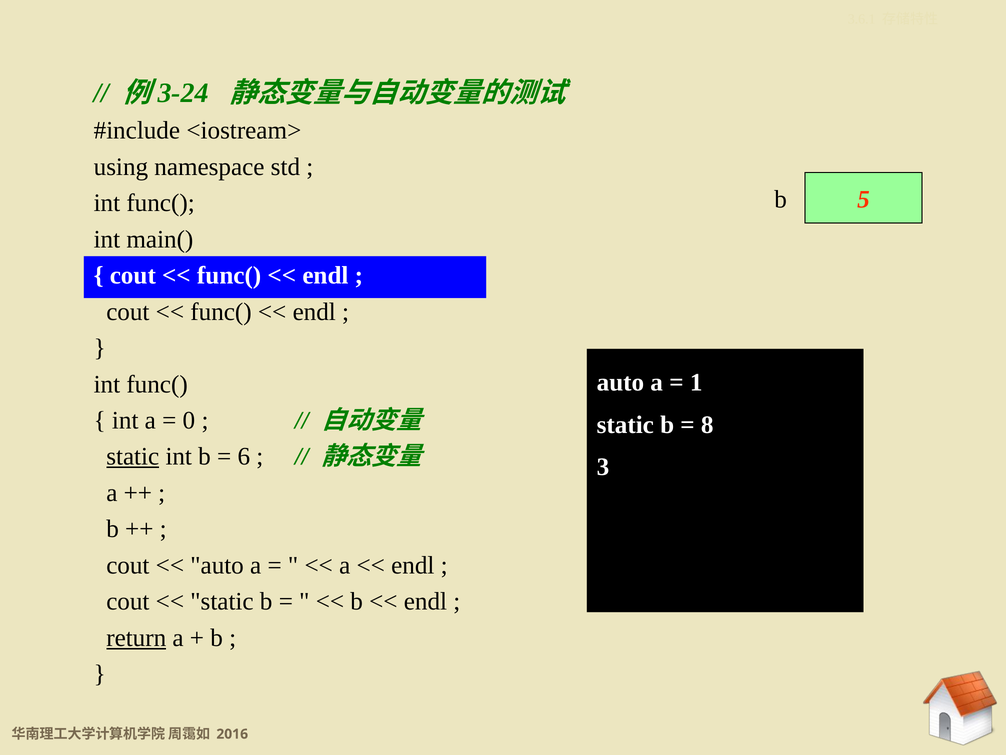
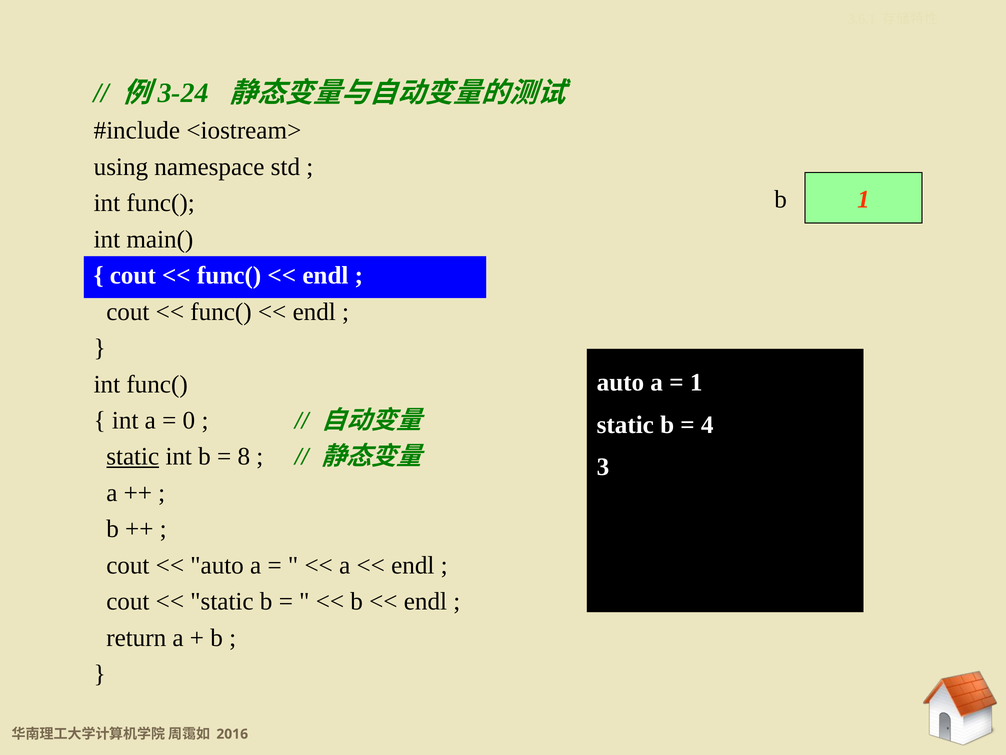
5: 5 -> 1 (863, 199)
8: 8 -> 4 (707, 425)
6: 6 -> 8 (244, 456)
return underline: present -> none (136, 637)
